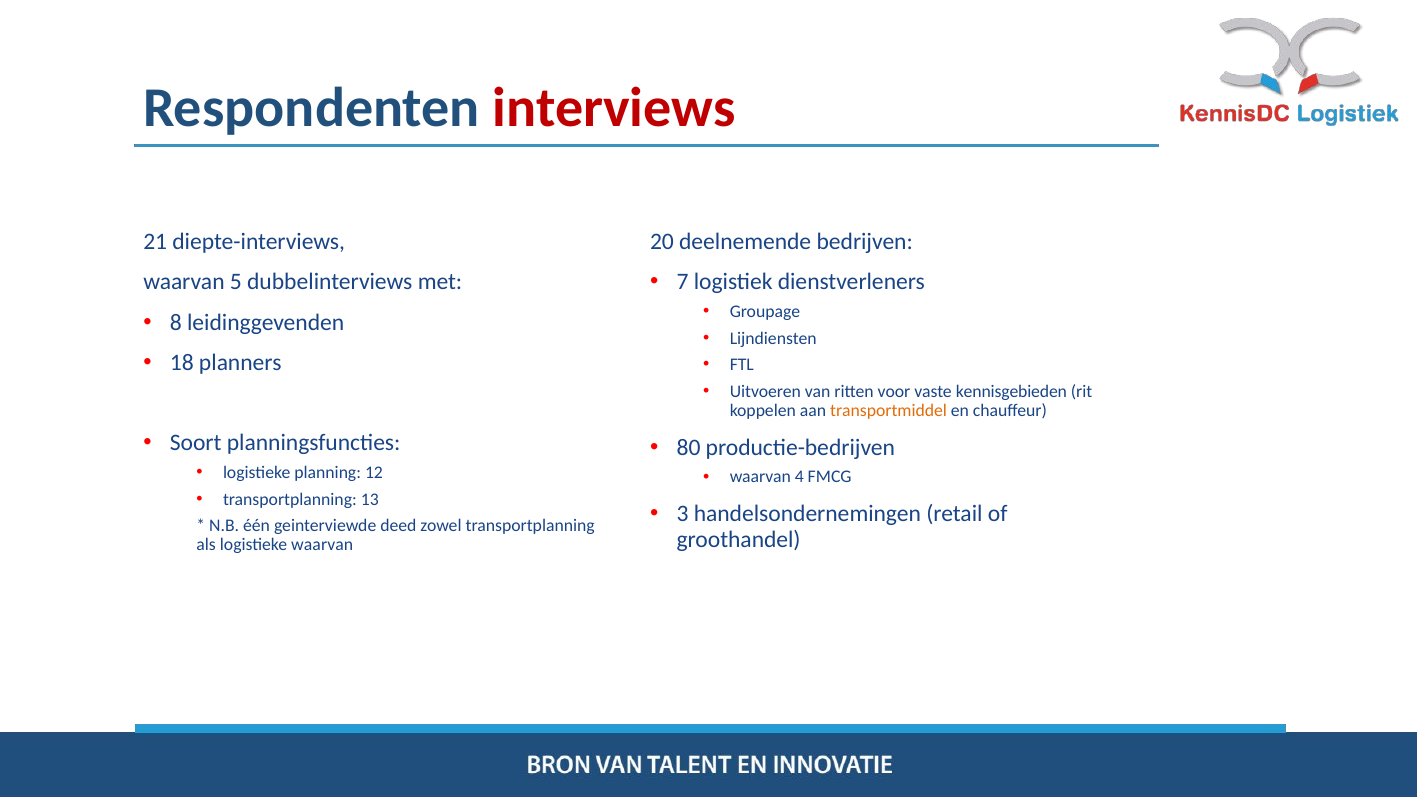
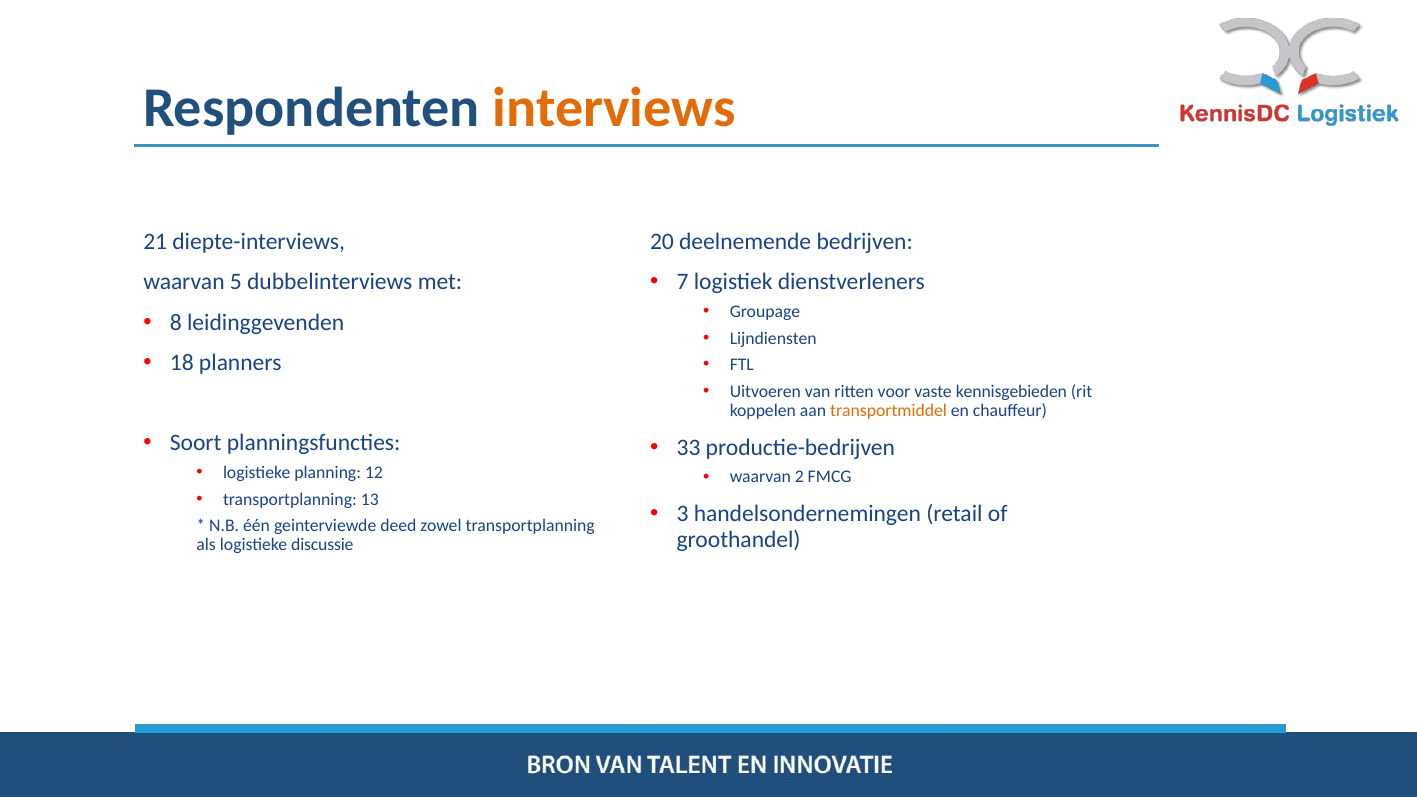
interviews colour: red -> orange (614, 108)
80: 80 -> 33 (689, 447)
4: 4 -> 2 (799, 477)
logistieke waarvan: waarvan -> discussie (322, 545)
